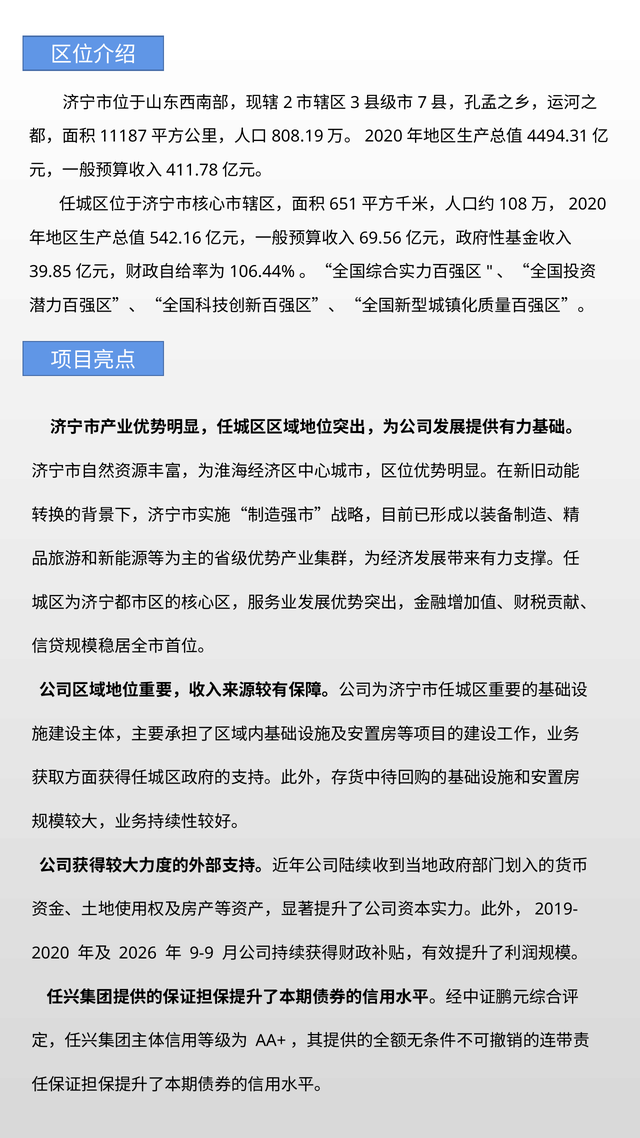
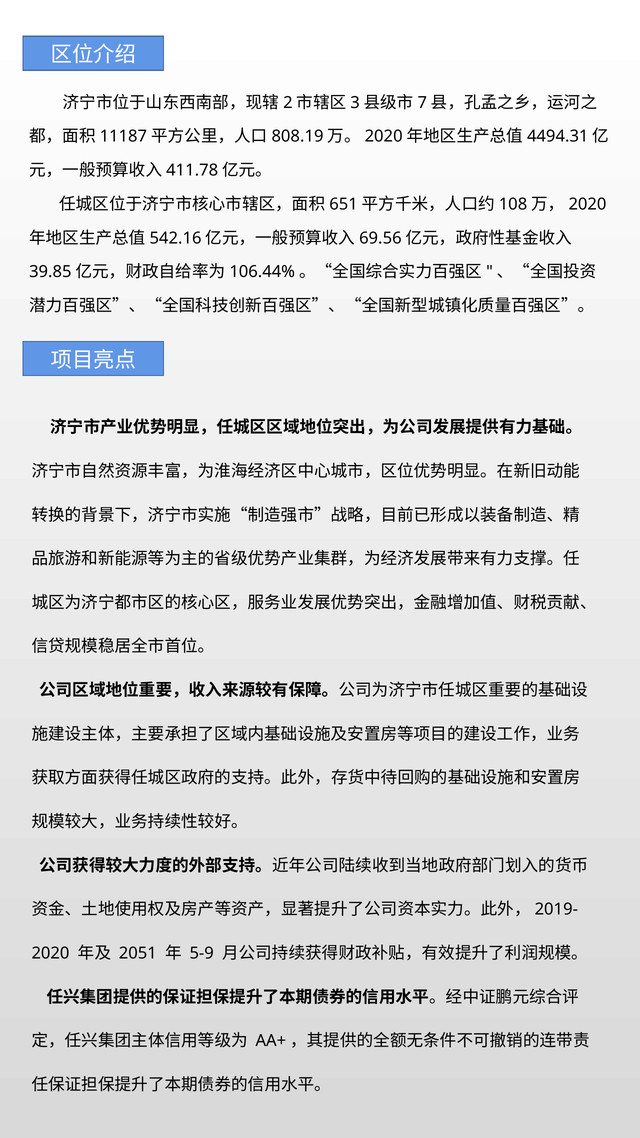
2026: 2026 -> 2051 (138, 953)
9-9: 9-9 -> 5-9 (202, 953)
